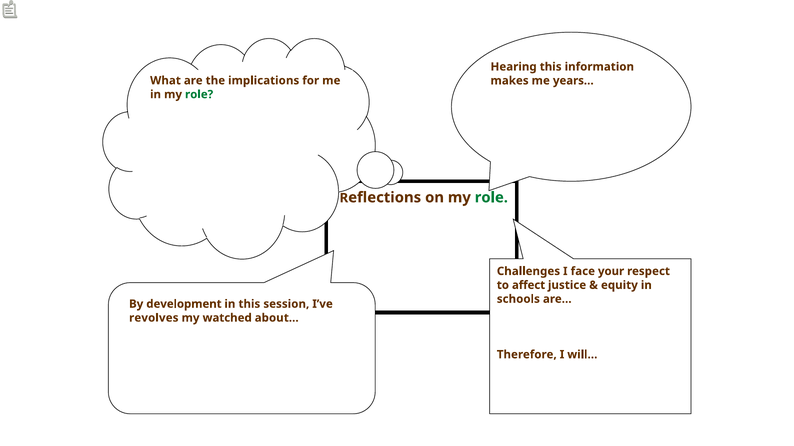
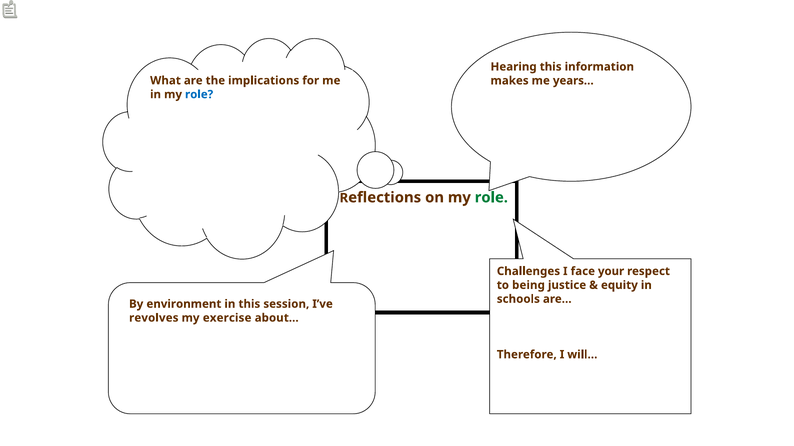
role colour: green -> blue (199, 95)
affect: affect -> being (528, 285)
development: development -> environment (184, 304)
watched: watched -> exercise (227, 318)
